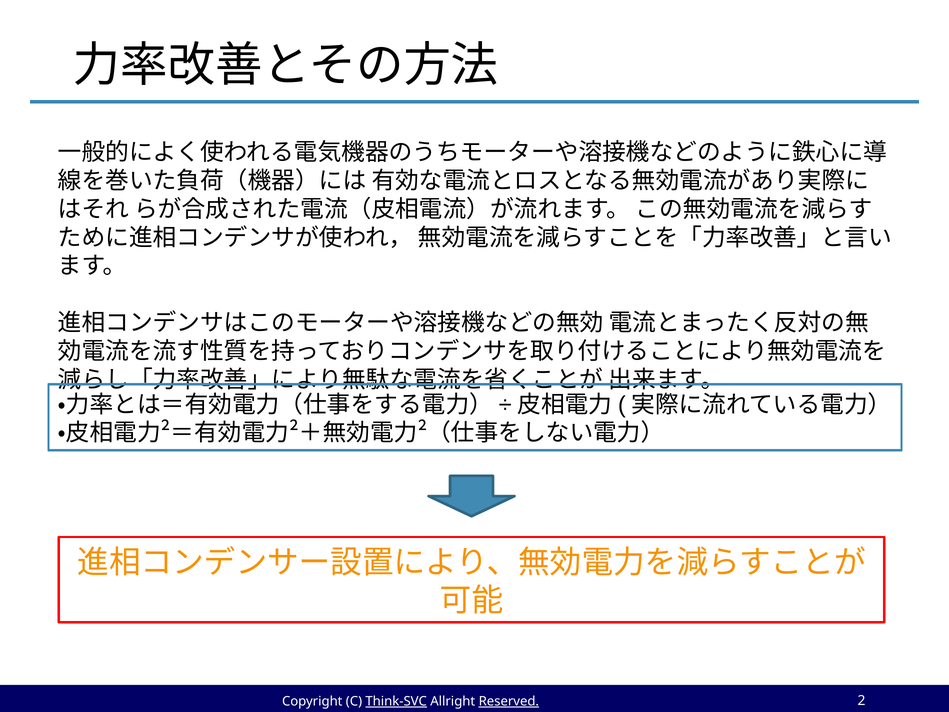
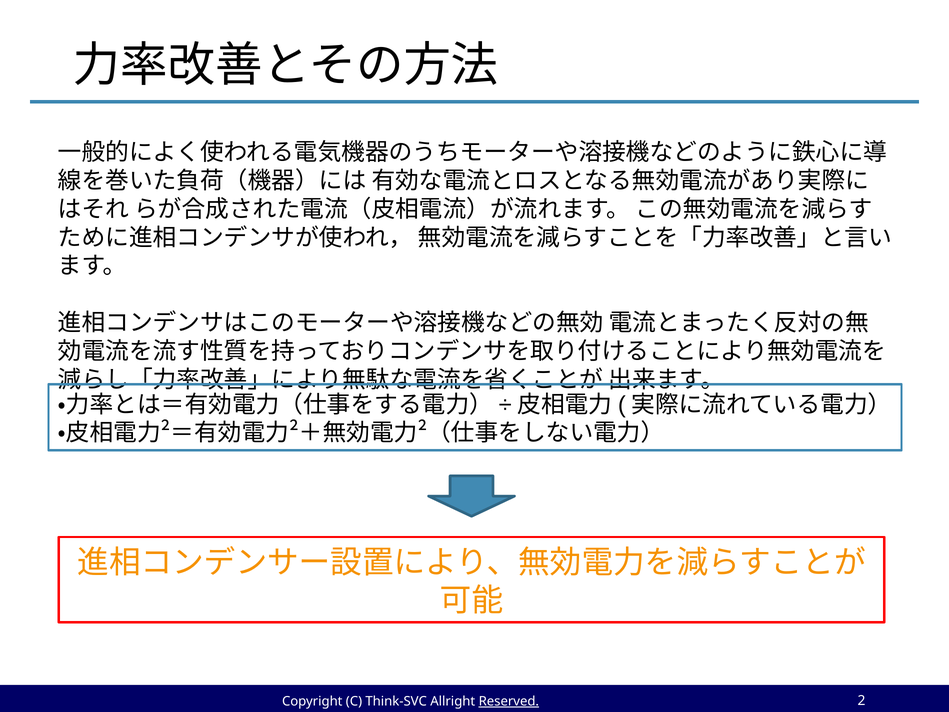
Think-SVC underline: present -> none (396, 701)
